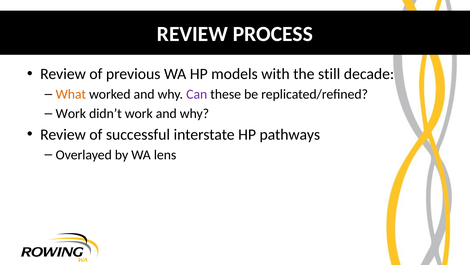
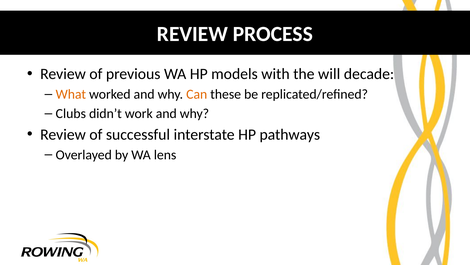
still: still -> will (329, 74)
Can colour: purple -> orange (197, 94)
Work: Work -> Clubs (71, 113)
